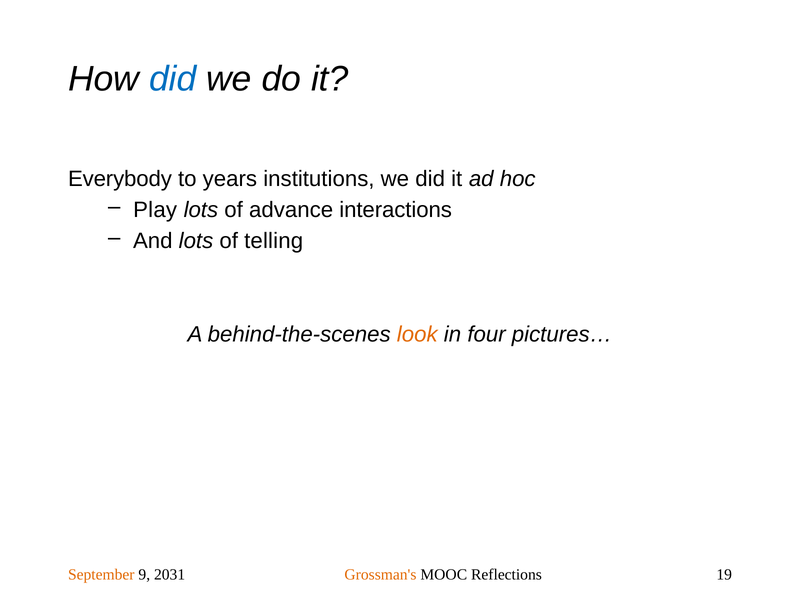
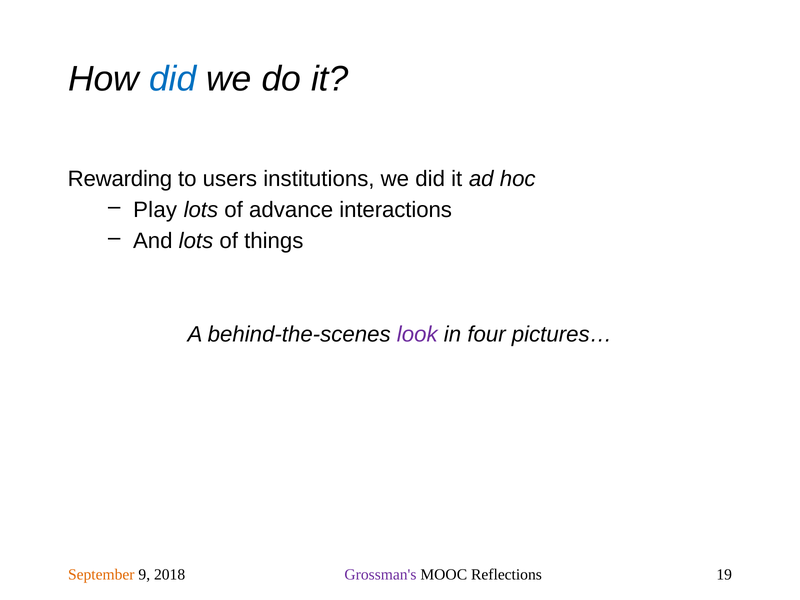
Everybody: Everybody -> Rewarding (120, 179)
years: years -> users (230, 179)
telling: telling -> things (274, 241)
look colour: orange -> purple (417, 334)
2031: 2031 -> 2018 (170, 574)
Grossman's colour: orange -> purple (380, 574)
